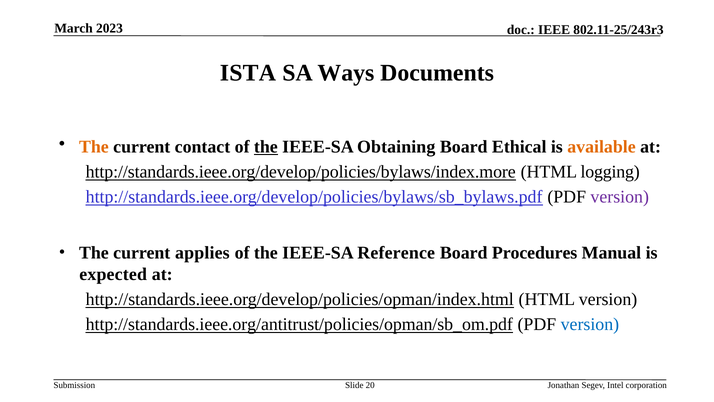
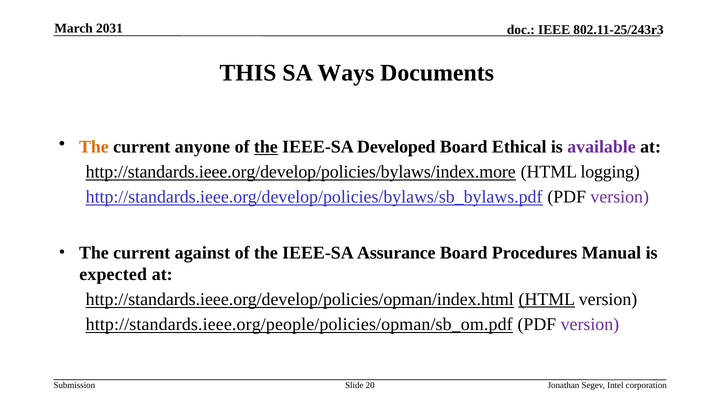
2023: 2023 -> 2031 (109, 28)
ISTA: ISTA -> THIS (248, 73)
contact: contact -> anyone (202, 147)
Obtaining: Obtaining -> Developed (396, 147)
available colour: orange -> purple (601, 147)
applies: applies -> against (202, 253)
Reference: Reference -> Assurance (396, 253)
HTML underline: none -> present (547, 299)
http://standards.ieee.org/antitrust/policies/opman/sb_om.pdf: http://standards.ieee.org/antitrust/policies/opman/sb_om.pdf -> http://standards.ieee.org/people/policies/opman/sb_om.pdf (299, 324)
version colour: blue -> purple (590, 324)
